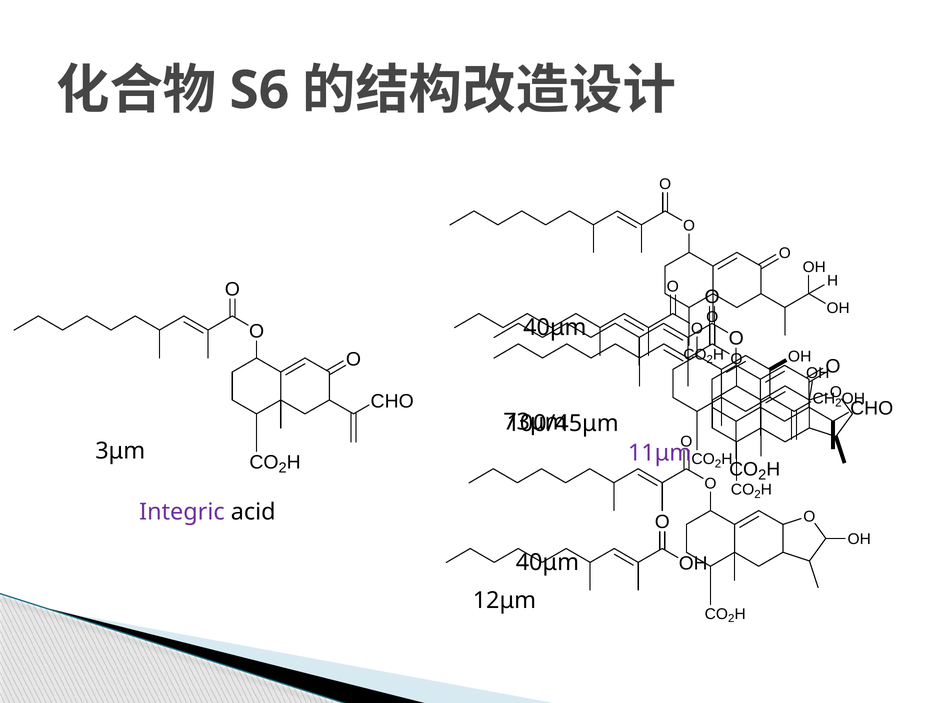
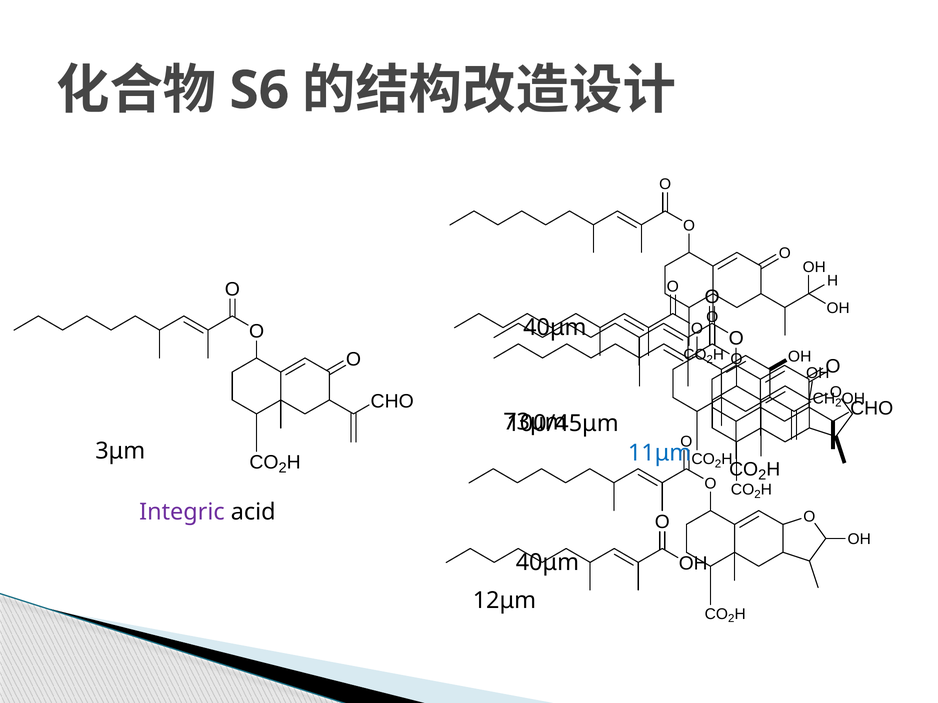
11μm colour: purple -> blue (660, 453)
